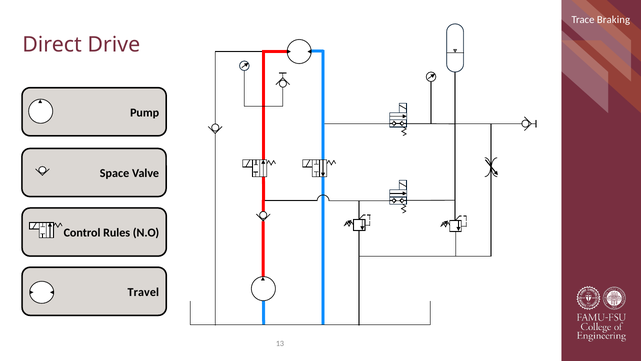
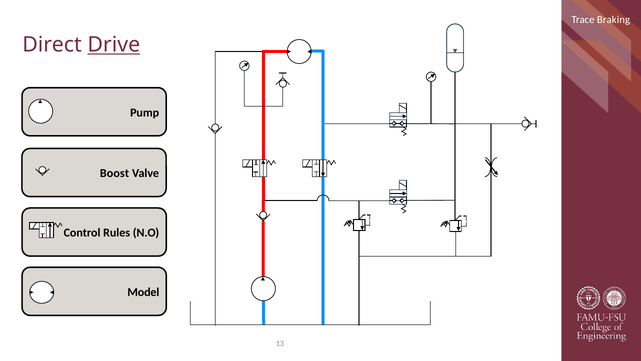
Drive underline: none -> present (114, 45)
Space: Space -> Boost (115, 173)
Travel: Travel -> Model (143, 292)
